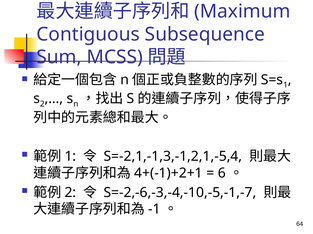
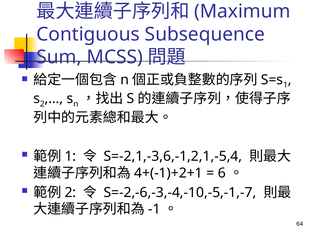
S=-2,1,-1,3,-1,2,1,-5,4: S=-2,1,-1,3,-1,2,1,-5,4 -> S=-2,1,-3,6,-1,2,1,-5,4 (173, 157)
